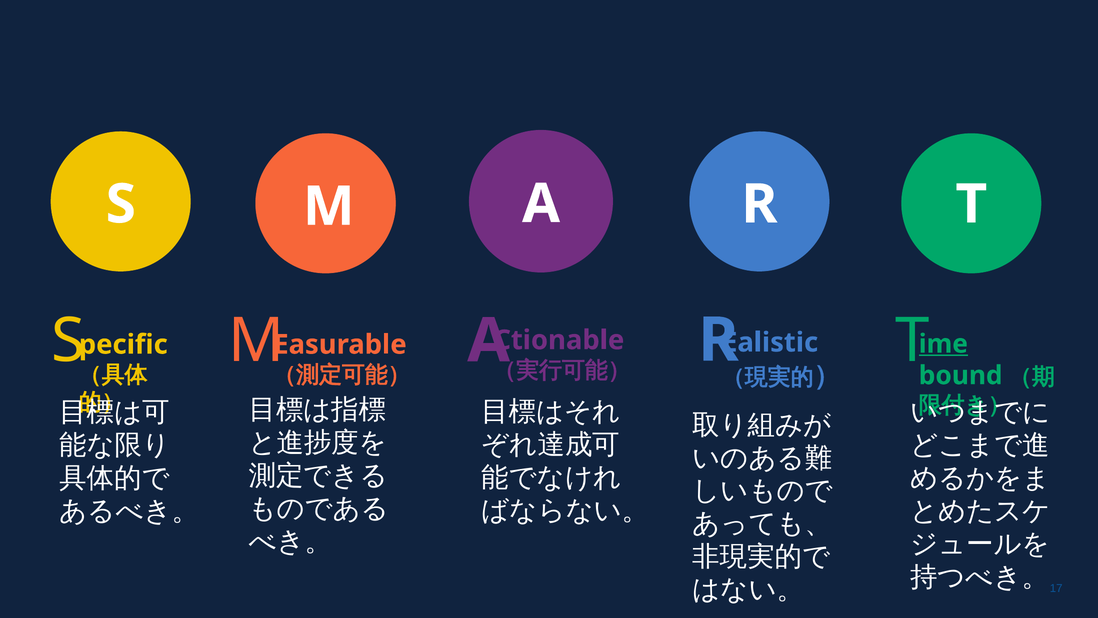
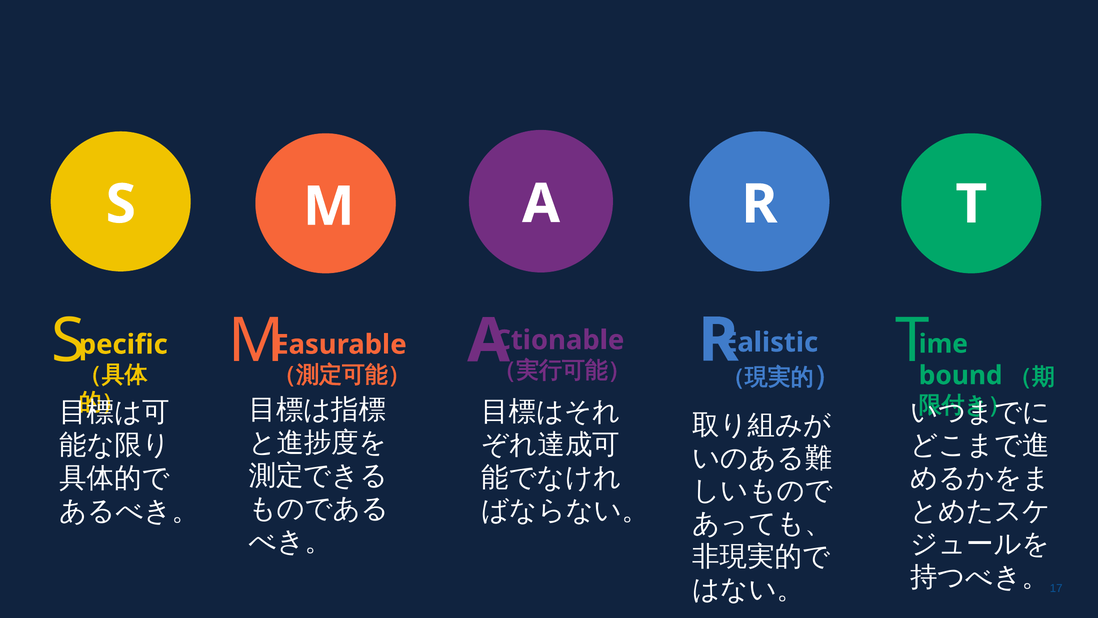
ime underline: present -> none (943, 344)
